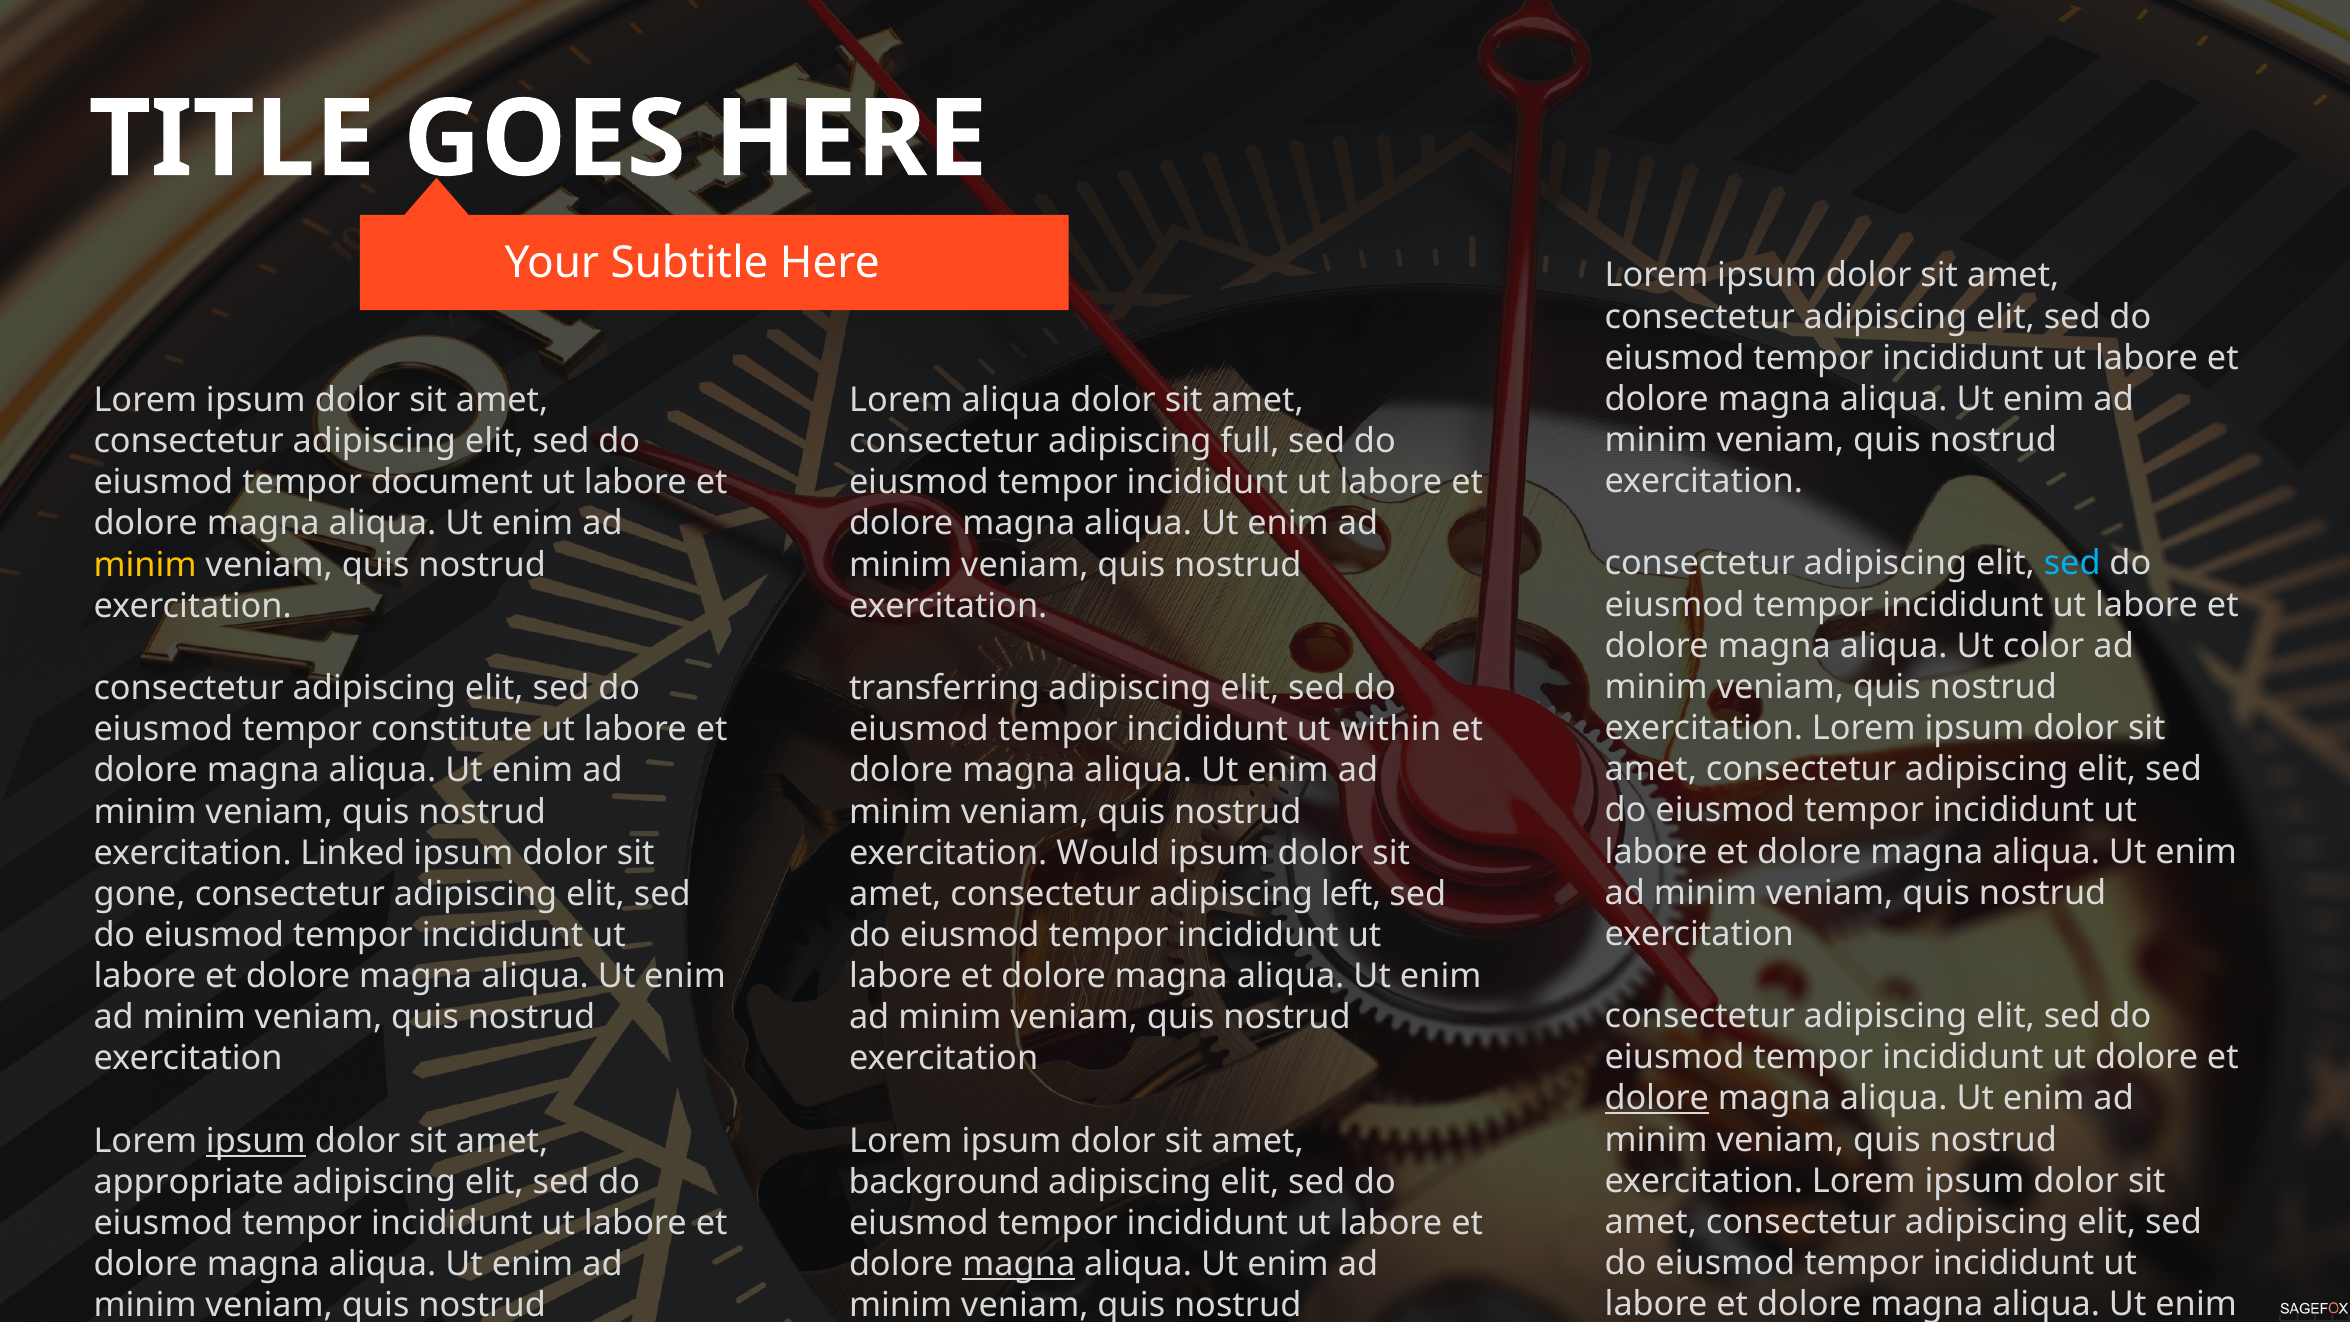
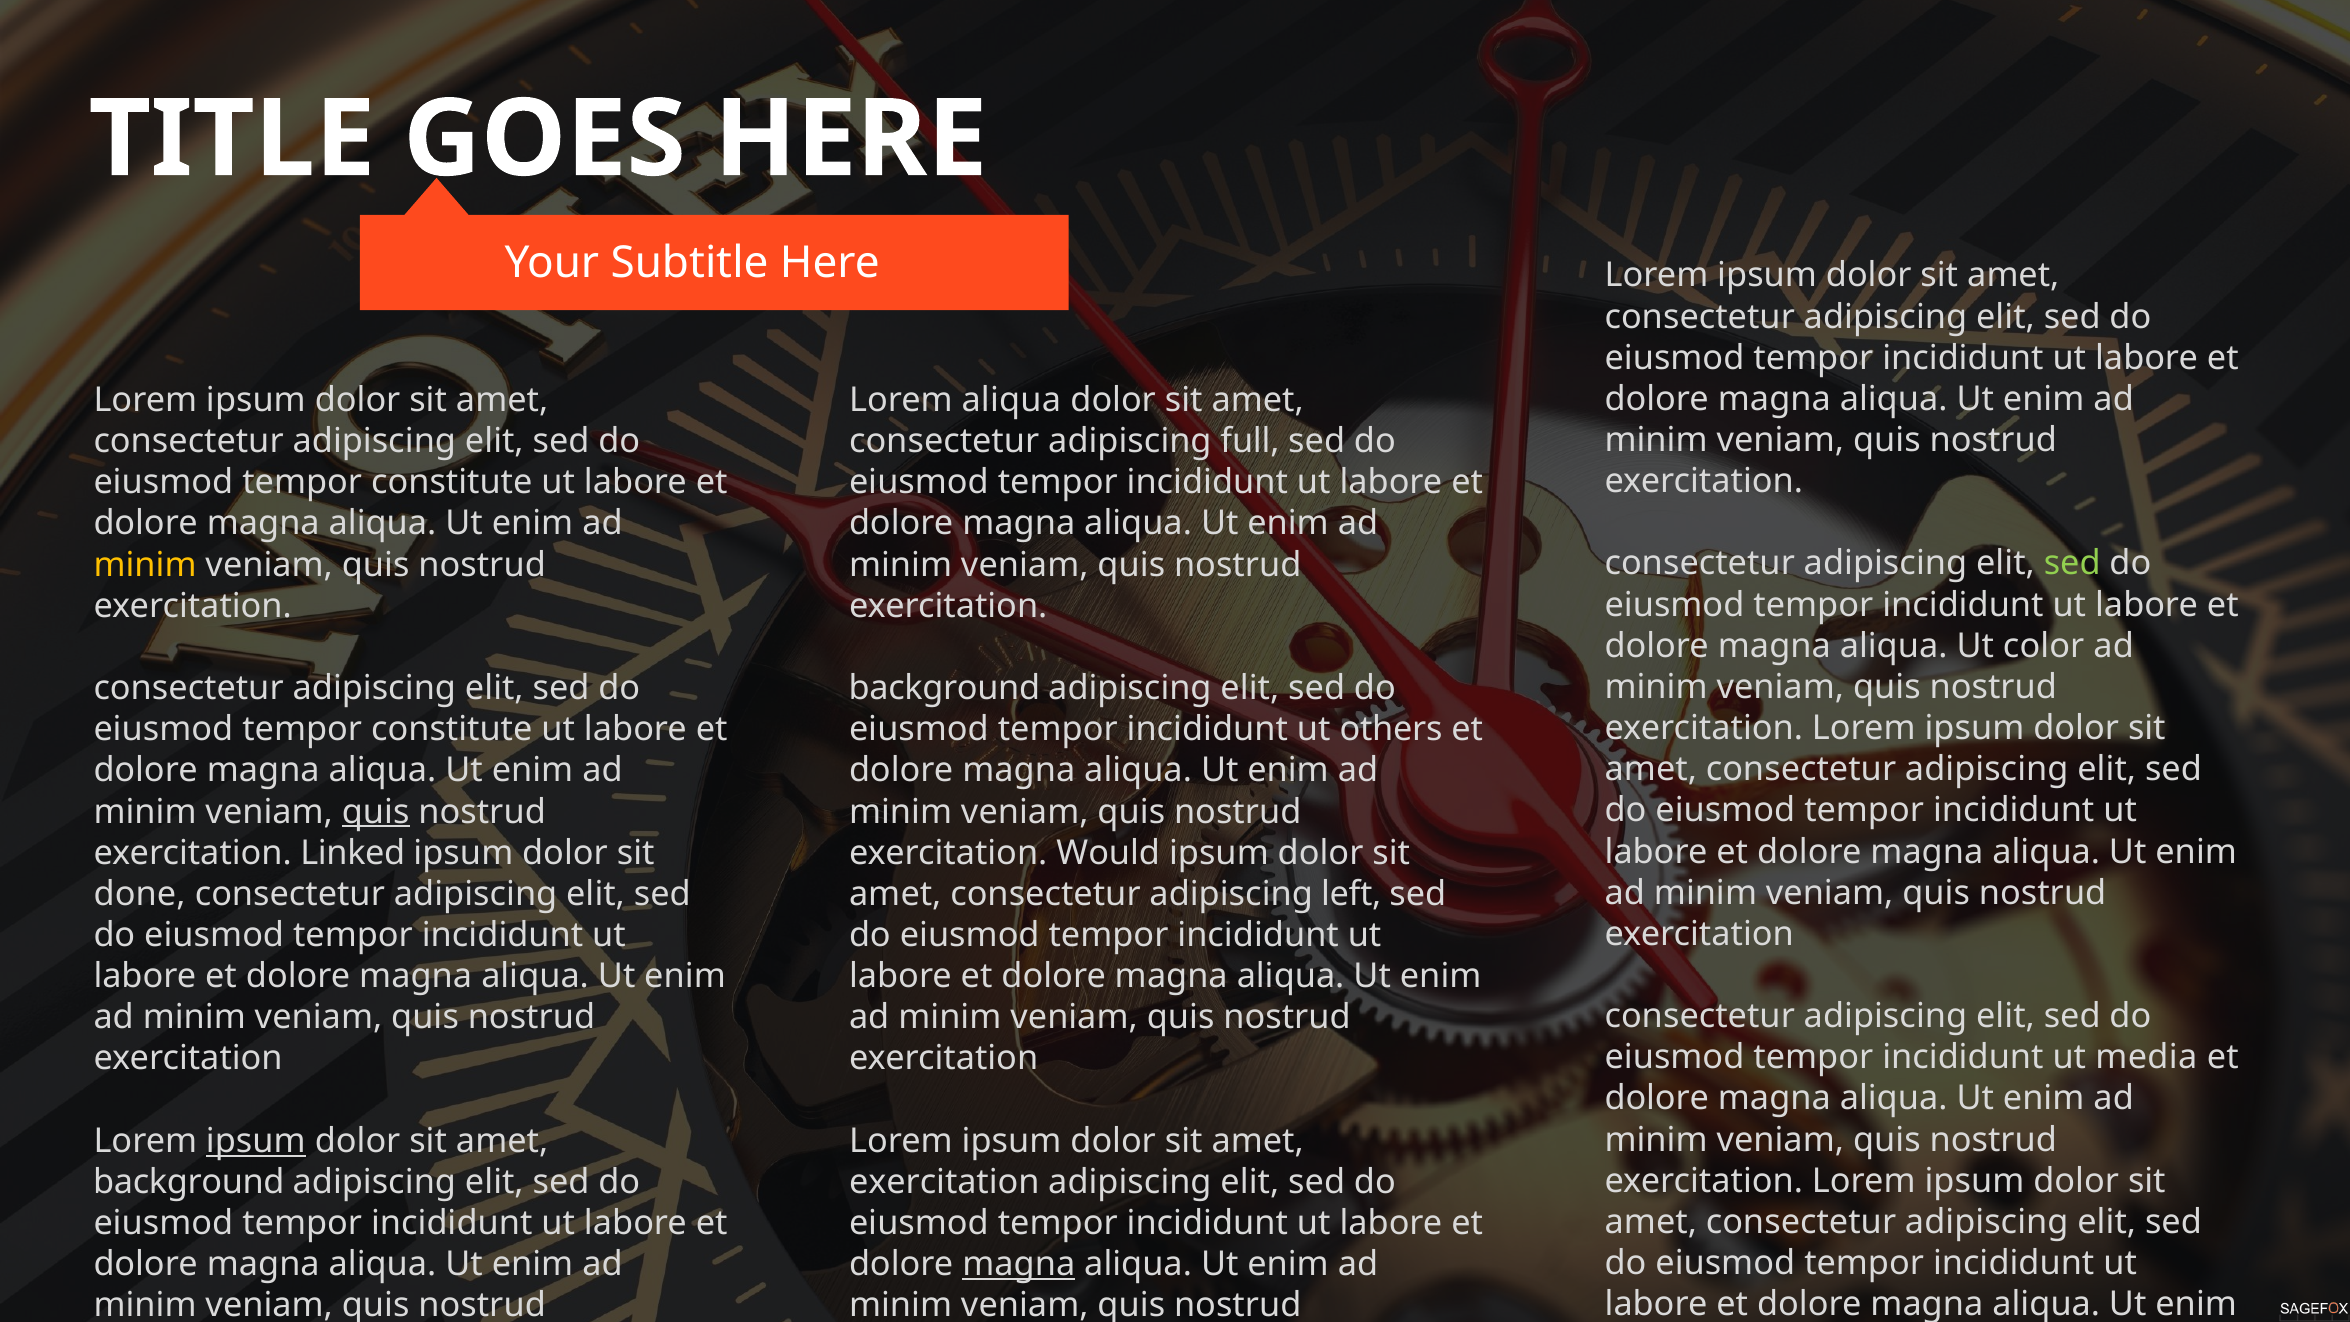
document: document -> constitute (452, 482)
sed colour: light blue -> light green (2072, 564)
transferring: transferring -> background (944, 688)
within: within -> others (1391, 729)
quis underline: none -> present (376, 812)
gone: gone -> done (140, 894)
ut dolore: dolore -> media (2146, 1057)
dolore underline: present -> none (1657, 1098)
appropriate: appropriate -> background (189, 1182)
background: background -> exercitation (944, 1182)
